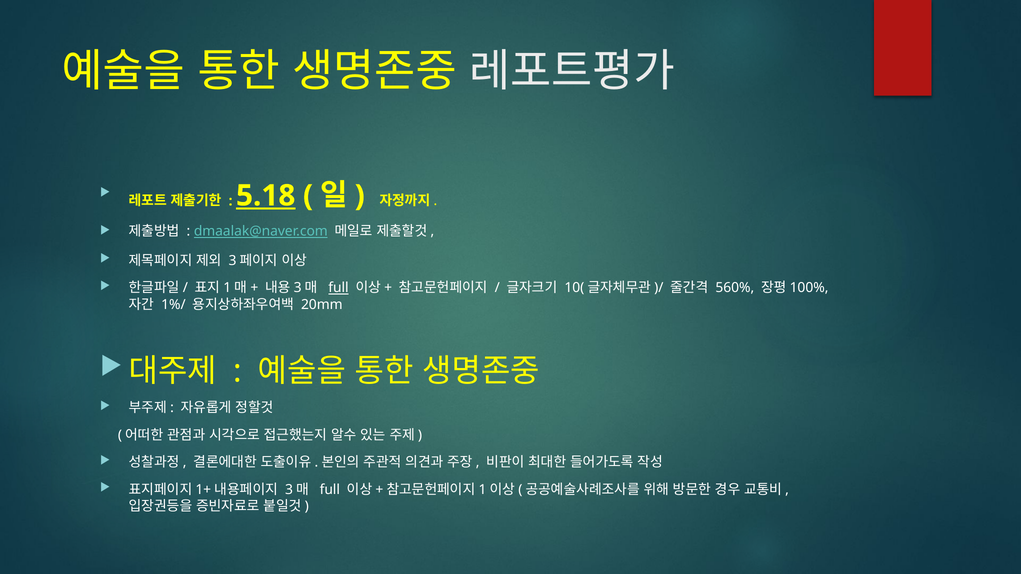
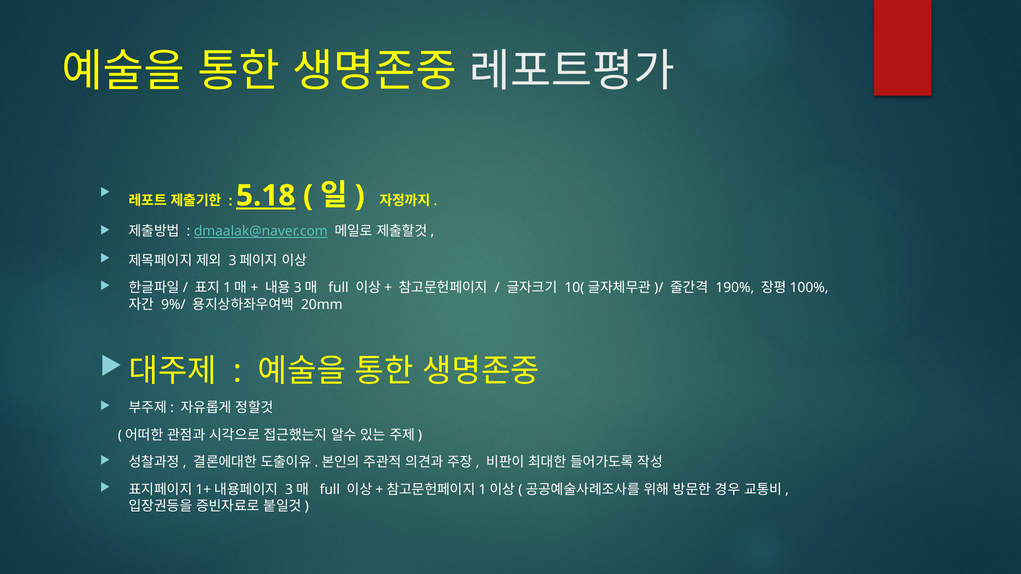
full underline: present -> none (339, 288)
560%: 560% -> 190% (735, 288)
1%/: 1%/ -> 9%/ (173, 305)
